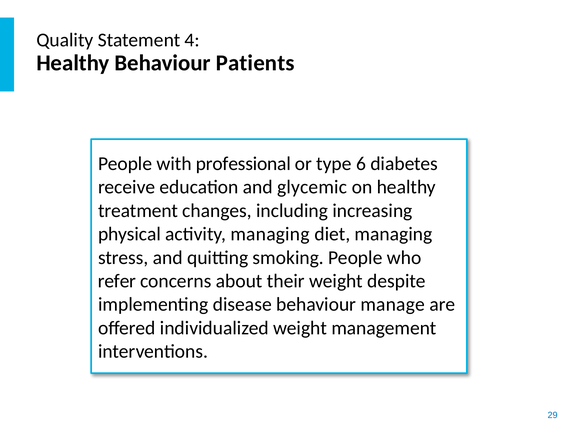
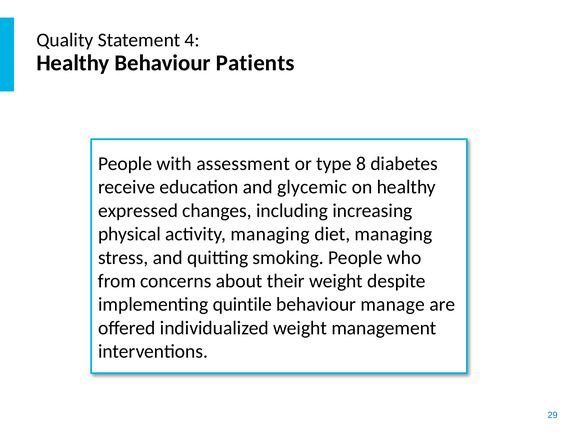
professional: professional -> assessment (243, 163)
6: 6 -> 8 (361, 163)
treatment: treatment -> expressed (138, 210)
refer: refer -> from (117, 281)
disease: disease -> quintile (242, 304)
